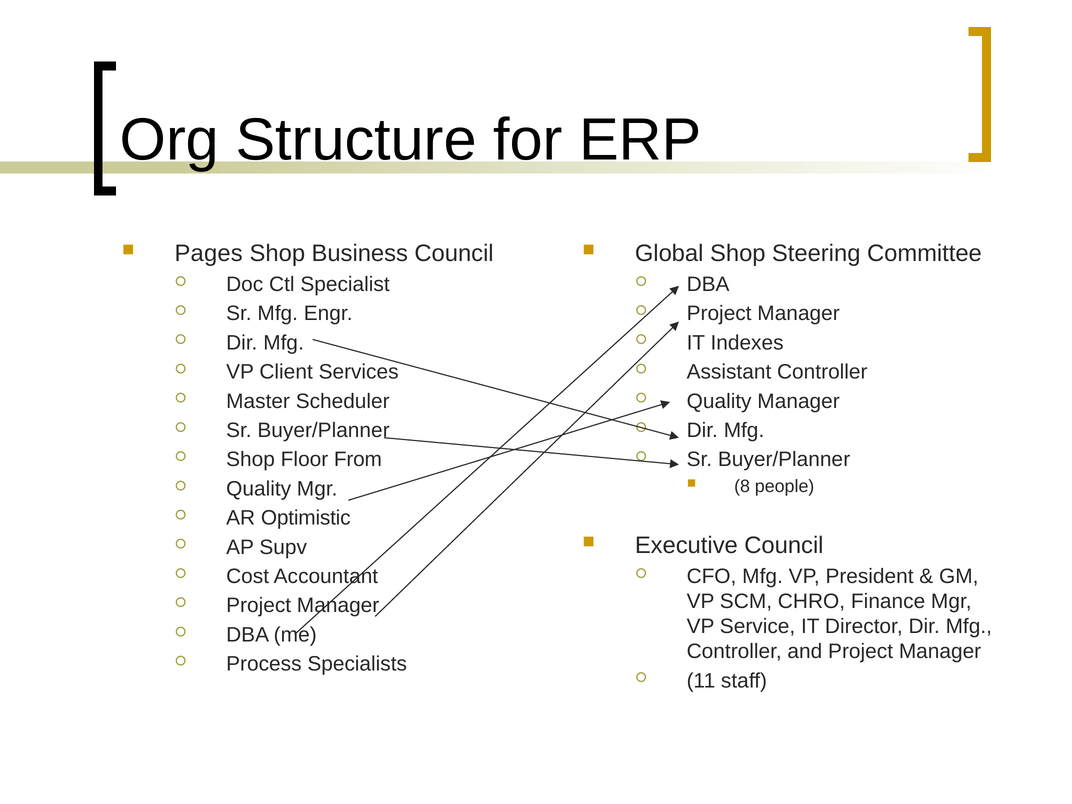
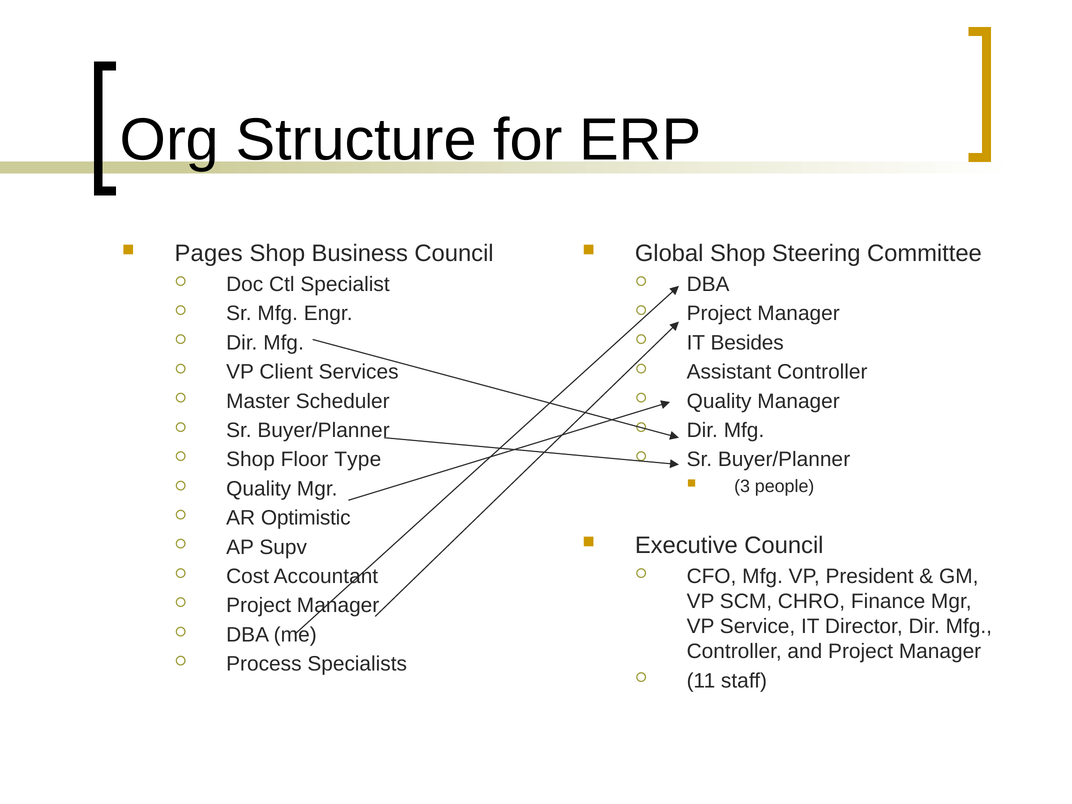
Indexes: Indexes -> Besides (747, 343)
From: From -> Type (358, 460)
8: 8 -> 3 (742, 486)
